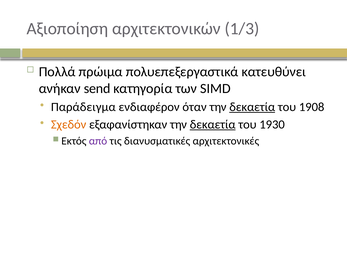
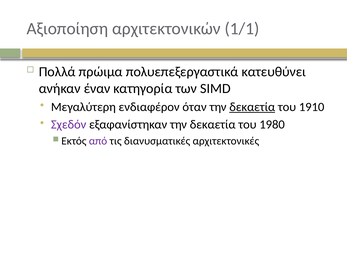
1/3: 1/3 -> 1/1 (242, 29)
send: send -> έναν (97, 89)
Παράδειγμα: Παράδειγμα -> Μεγαλύτερη (83, 107)
1908: 1908 -> 1910 (312, 107)
Σχεδόν colour: orange -> purple (69, 125)
δεκαετία underline: present -> none (213, 125)
1930: 1930 -> 1980 (272, 125)
